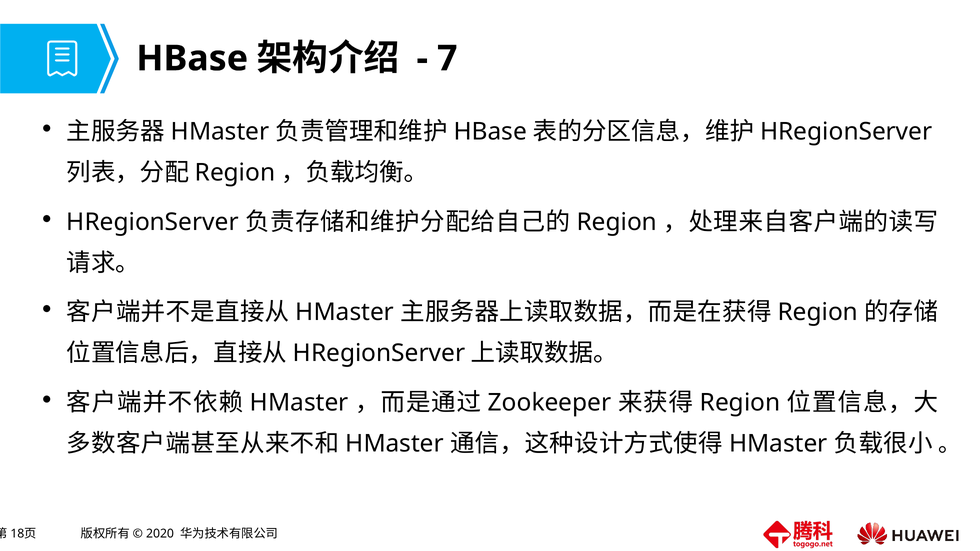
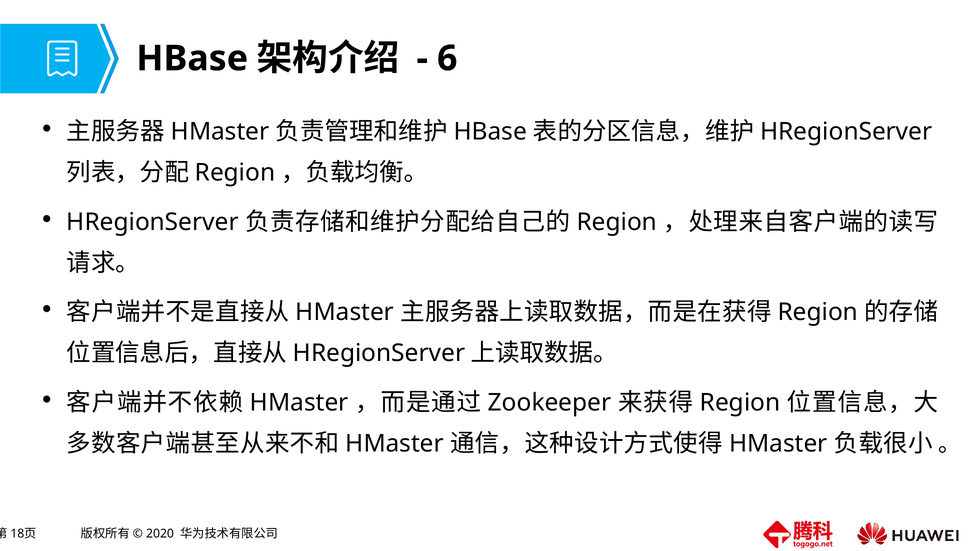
7: 7 -> 6 (447, 58)
